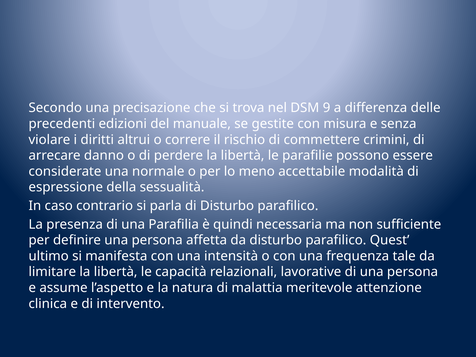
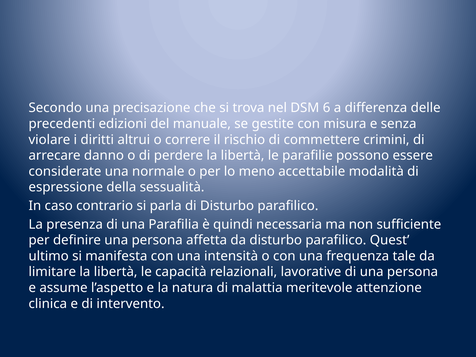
9: 9 -> 6 (327, 108)
